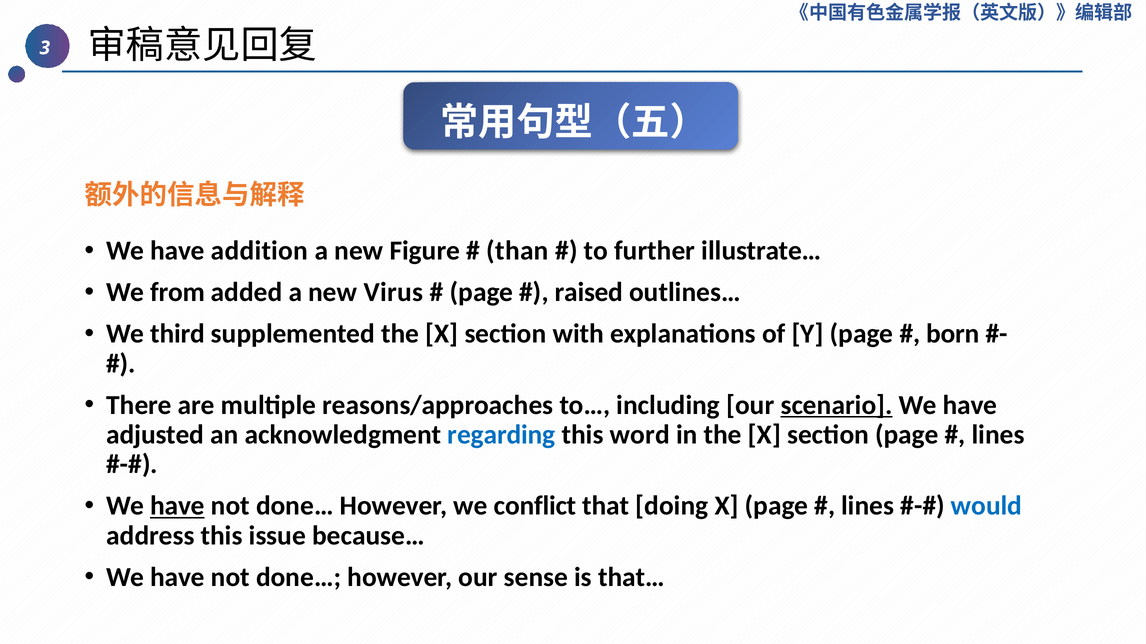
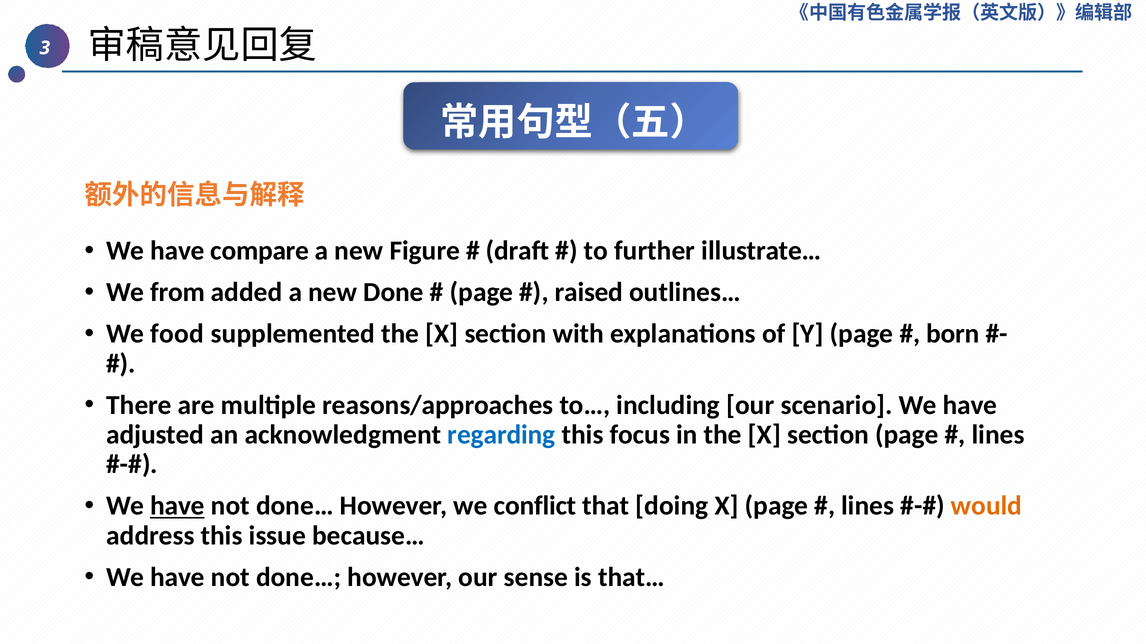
addition: addition -> compare (260, 251)
than: than -> draft (518, 251)
Virus: Virus -> Done (394, 293)
third: third -> food (177, 334)
scenario underline: present -> none (837, 405)
word: word -> focus (640, 435)
would colour: blue -> orange (987, 506)
